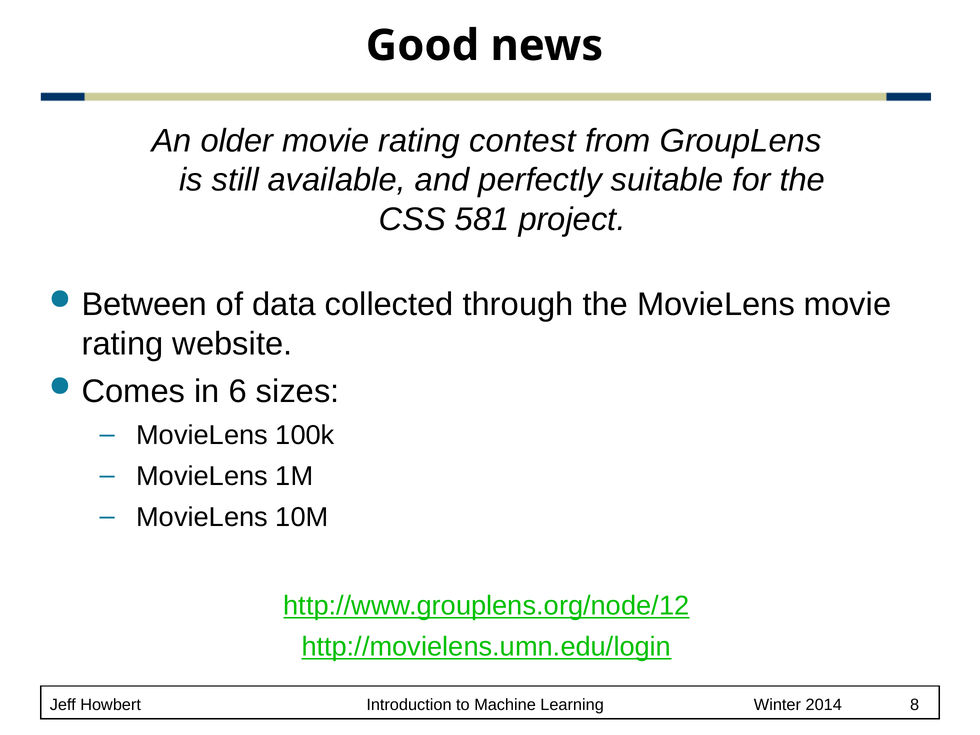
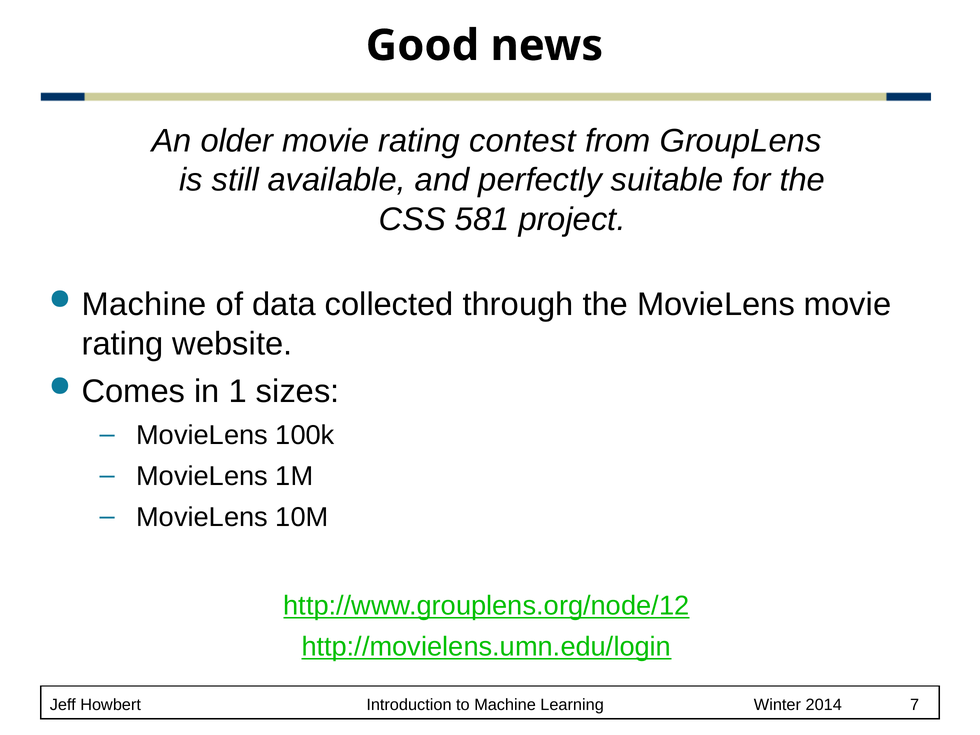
Between: Between -> Machine (144, 305)
6: 6 -> 1 (238, 392)
8: 8 -> 7 (915, 705)
